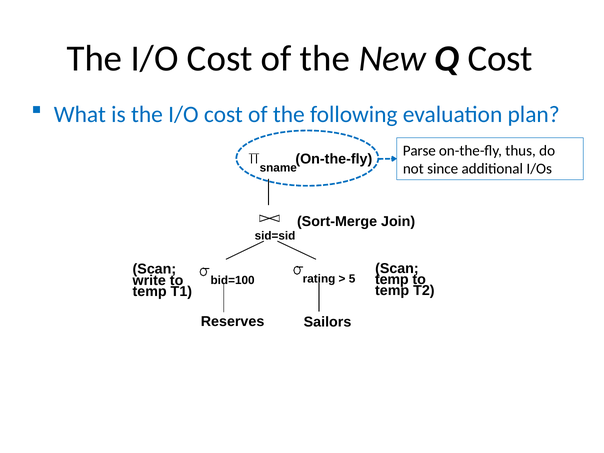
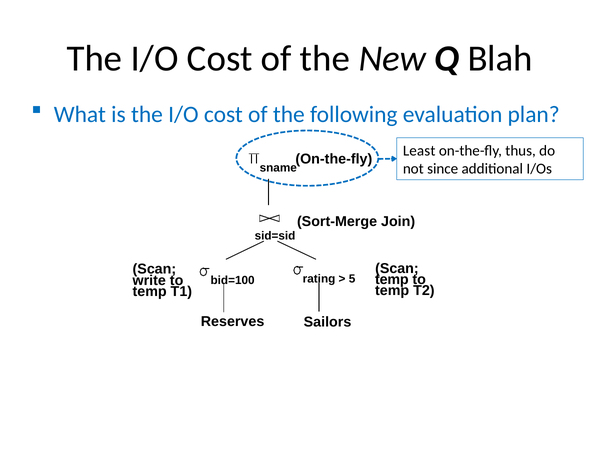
Q Cost: Cost -> Blah (500, 58)
Parse: Parse -> Least (419, 151)
